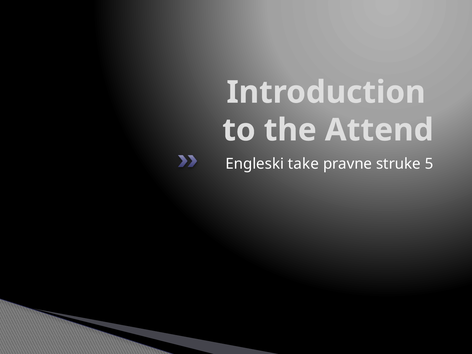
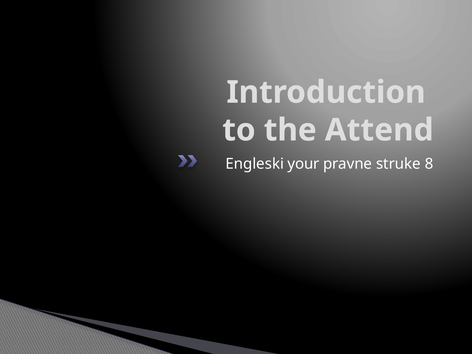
take: take -> your (304, 164)
5: 5 -> 8 (429, 164)
